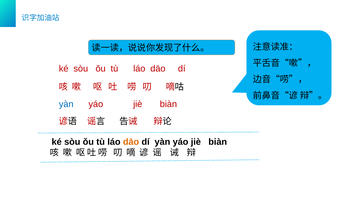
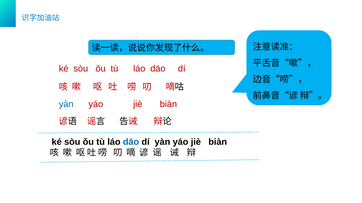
dāo colour: orange -> blue (131, 142)
